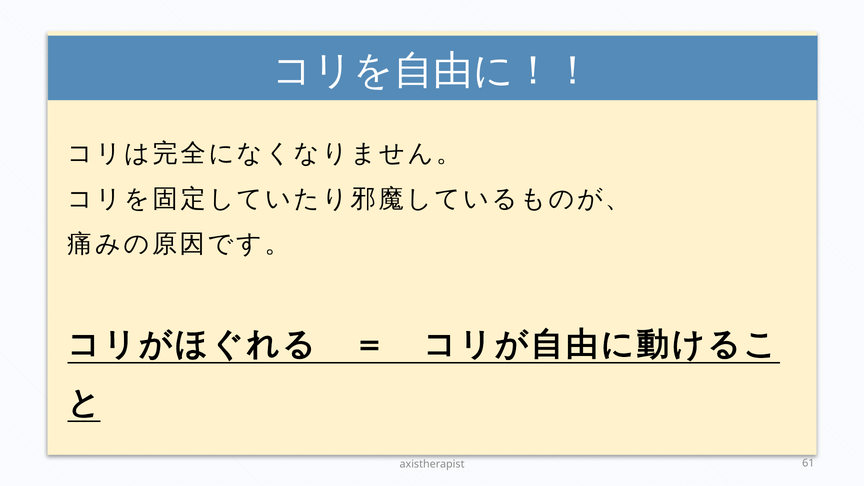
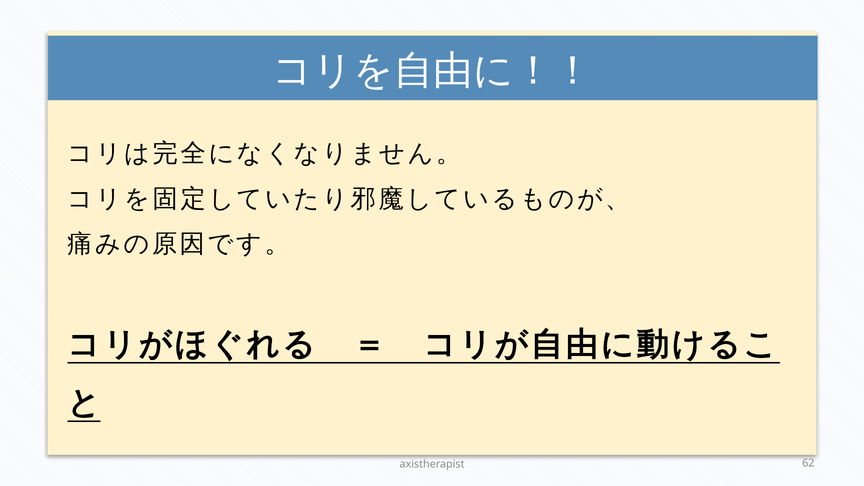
61: 61 -> 62 (808, 463)
